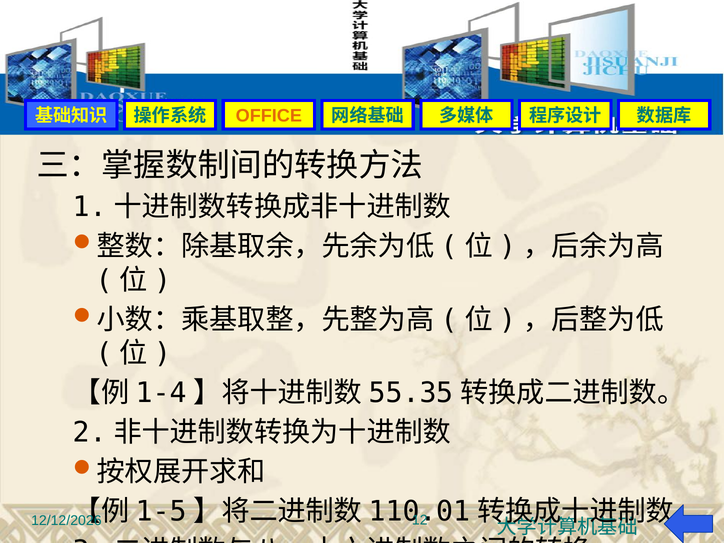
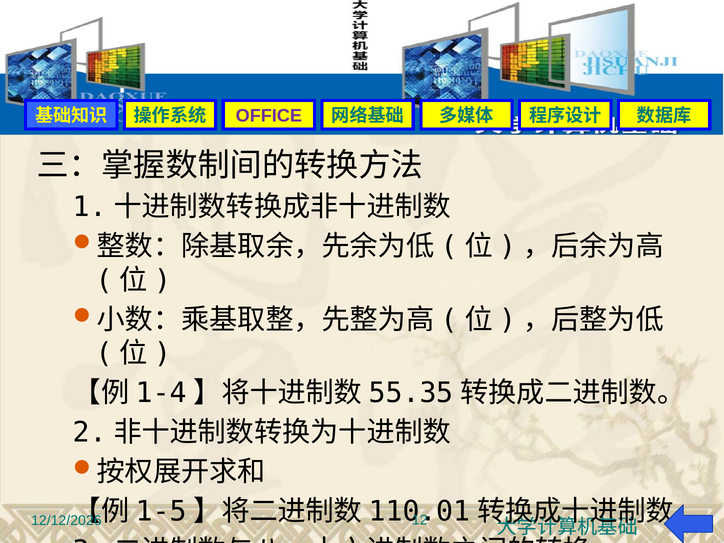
OFFICE colour: orange -> purple (269, 116)
